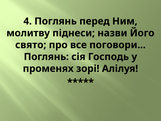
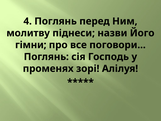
свято: свято -> гімни (31, 45)
